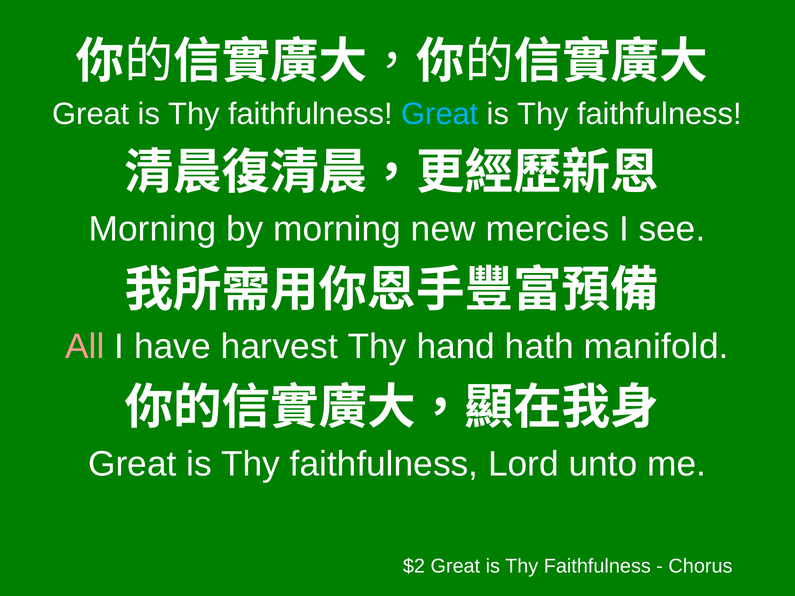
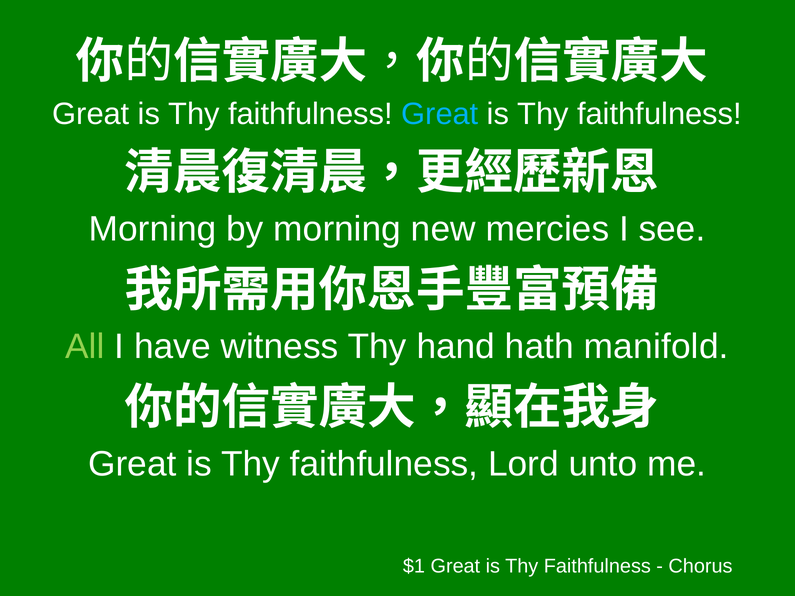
All colour: pink -> light green (85, 347)
harvest: harvest -> witness (280, 347)
$2: $2 -> $1 (414, 566)
